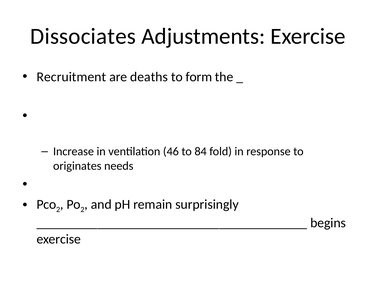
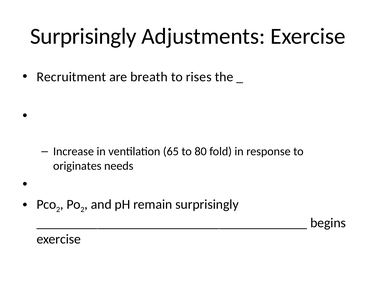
Dissociates: Dissociates -> Surprisingly (83, 36)
deaths: deaths -> breath (149, 77)
form: form -> rises (199, 77)
46: 46 -> 65 (171, 152)
84: 84 -> 80 (201, 152)
